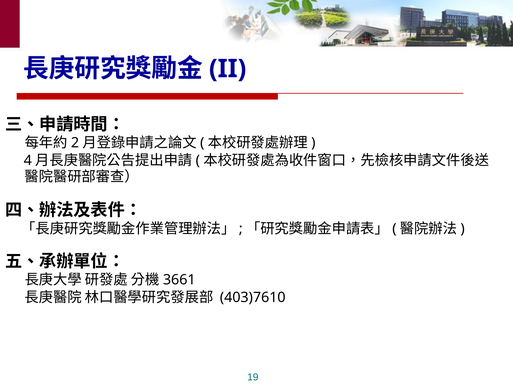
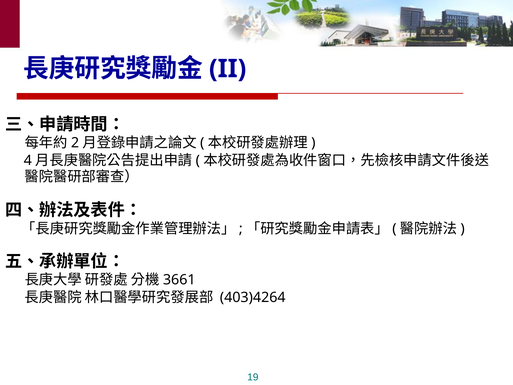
403)7610: 403)7610 -> 403)4264 (253, 297)
